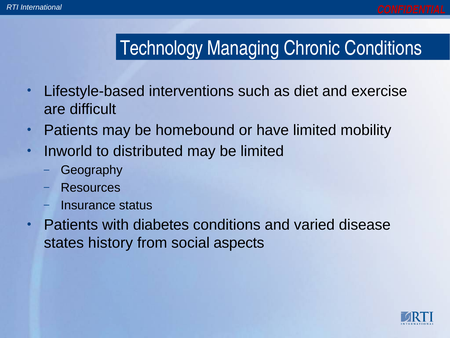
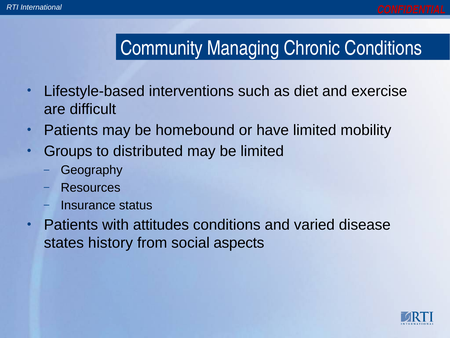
Technology: Technology -> Community (162, 48)
Inworld: Inworld -> Groups (68, 151)
diabetes: diabetes -> attitudes (161, 225)
